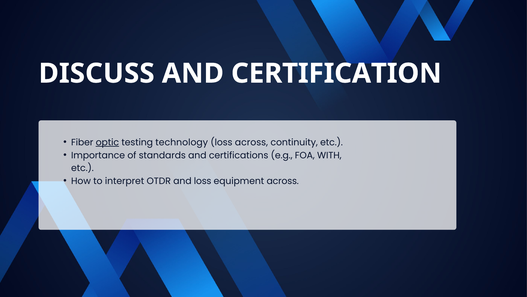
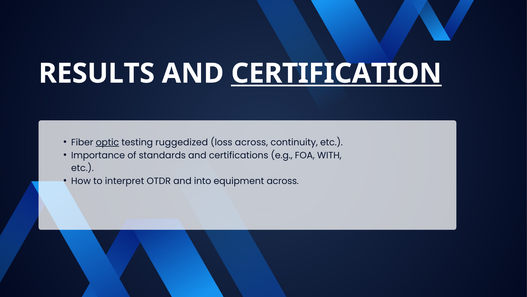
DISCUSS: DISCUSS -> RESULTS (97, 73)
CERTIFICATION underline: none -> present (336, 73)
technology: technology -> ruggedized (182, 142)
and loss: loss -> into (203, 181)
